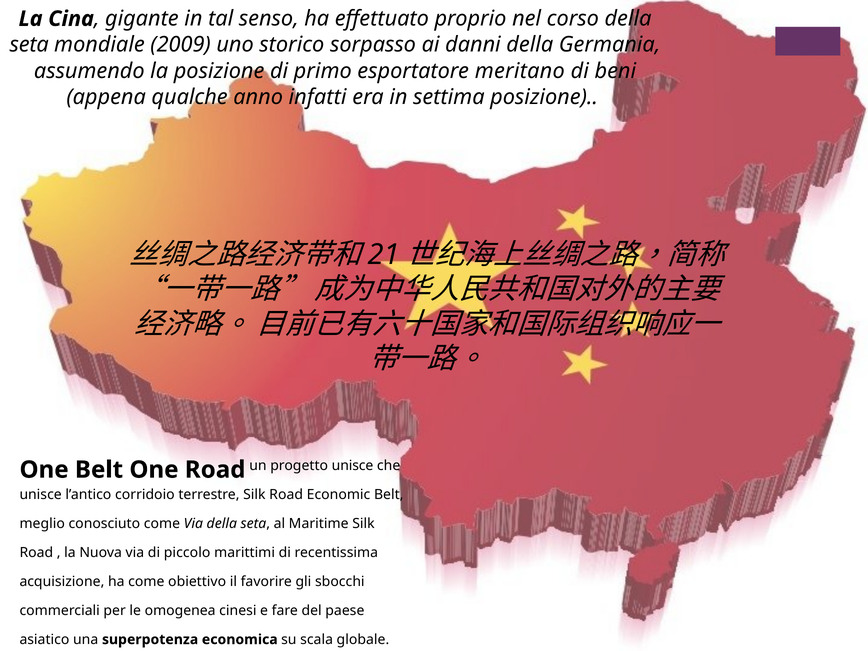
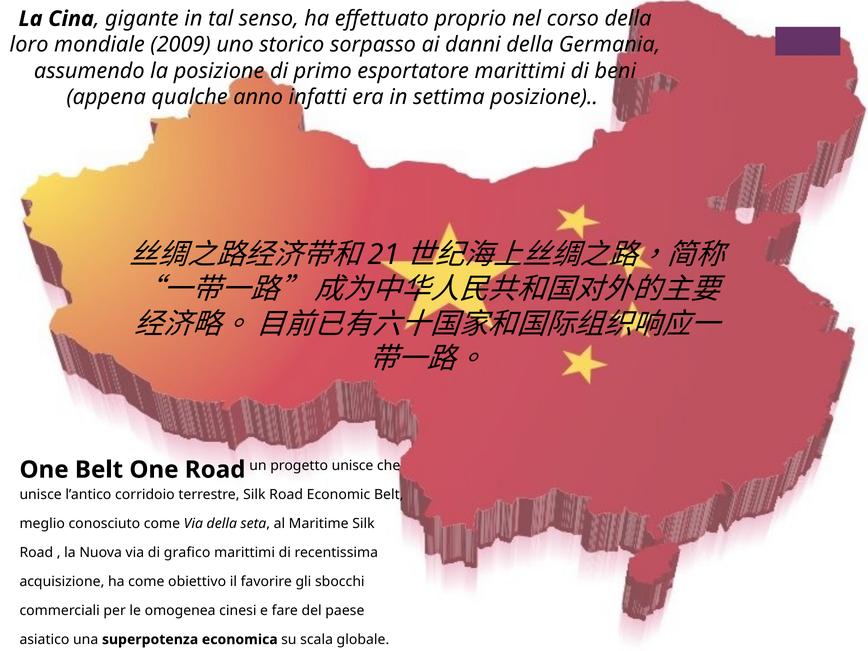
seta: seta -> loro (29, 45)
esportatore meritano: meritano -> marittimi (520, 71)
piccolo: piccolo -> grafico (187, 553)
